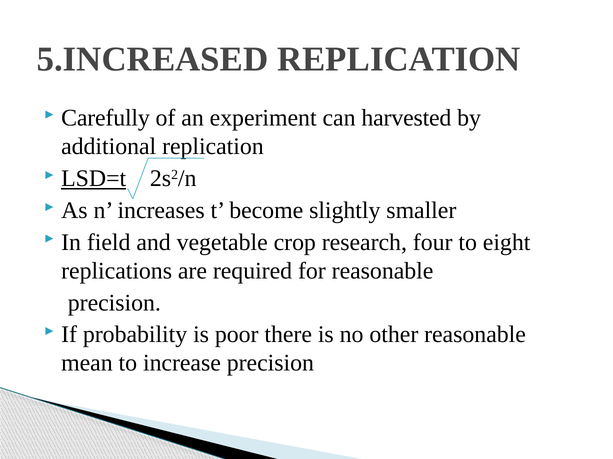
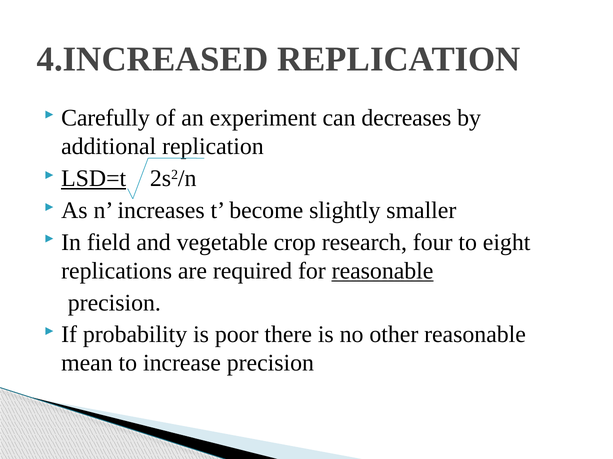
5.INCREASED: 5.INCREASED -> 4.INCREASED (152, 59)
harvested: harvested -> decreases (406, 118)
reasonable underline: none -> present (383, 271)
